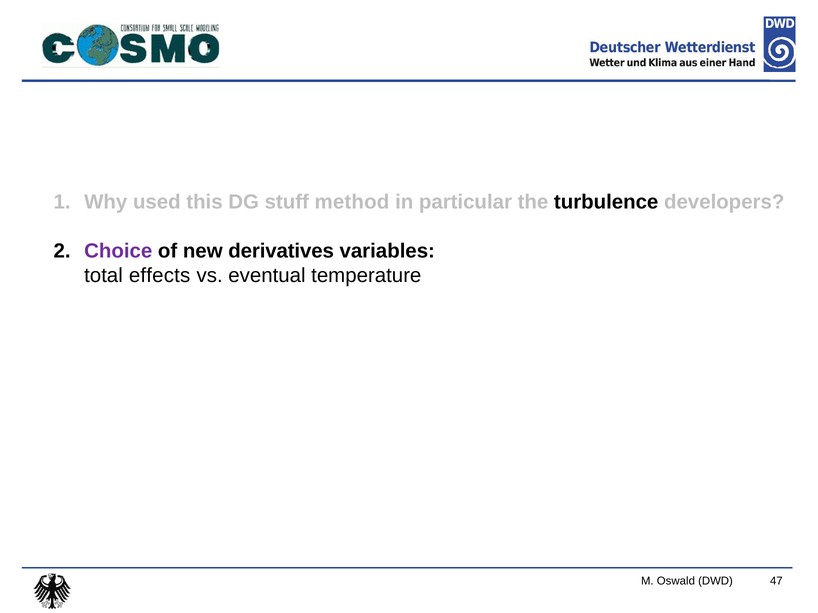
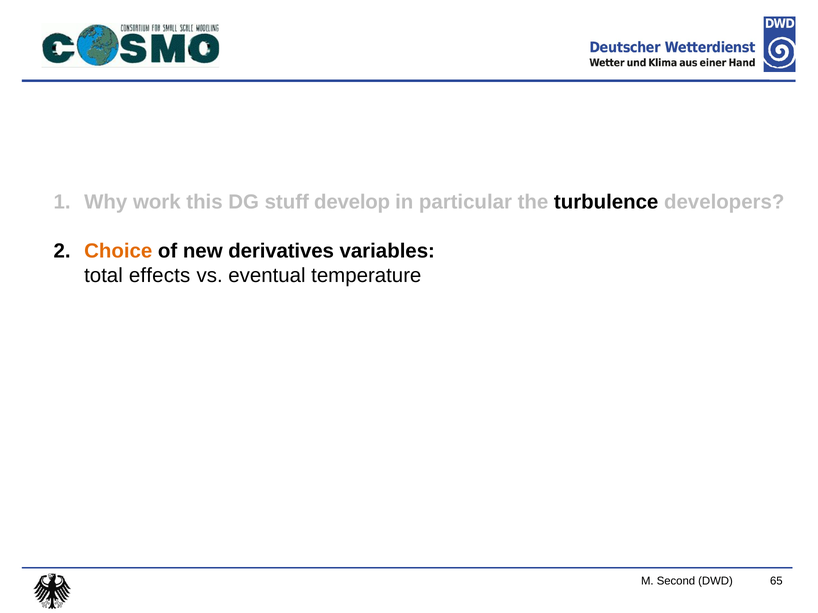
used: used -> work (157, 202)
method: method -> develop (352, 202)
Choice colour: purple -> orange (118, 251)
Oswald: Oswald -> Second (676, 581)
47: 47 -> 65 (776, 581)
